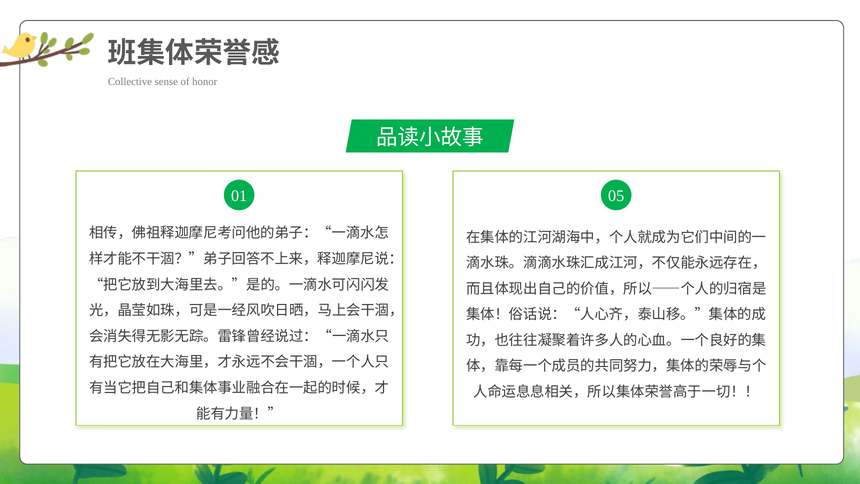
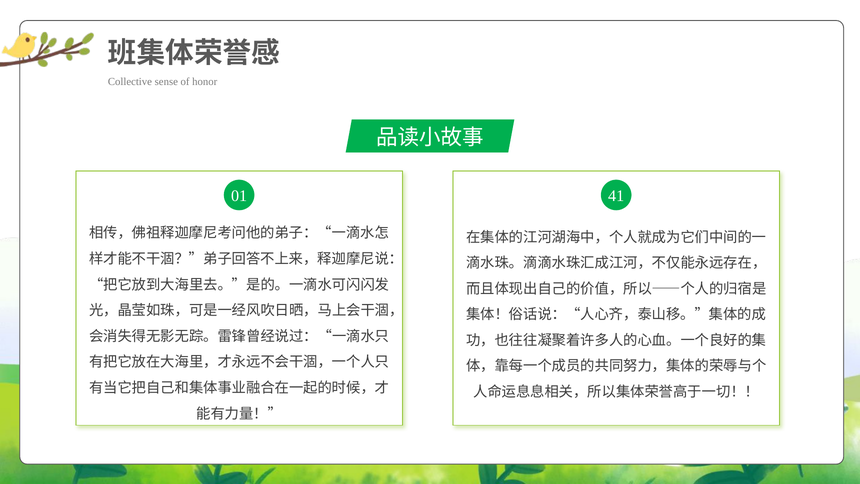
05: 05 -> 41 (616, 196)
